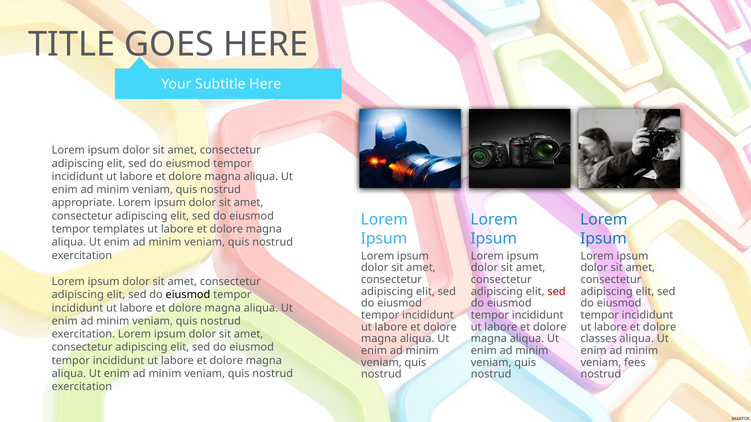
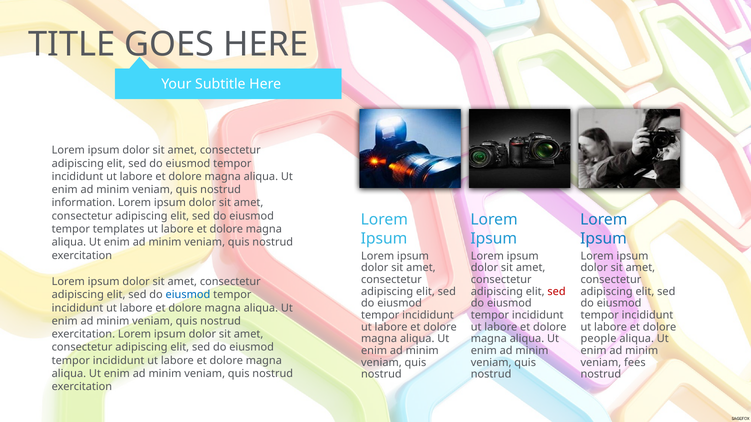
appropriate: appropriate -> information (83, 203)
eiusmod colour: black -> blue (188, 295)
classes: classes -> people (599, 339)
